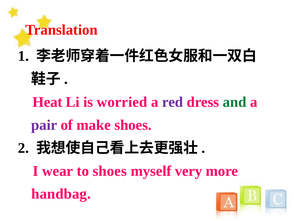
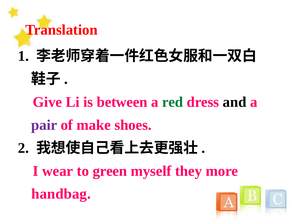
Heat: Heat -> Give (47, 102)
worried: worried -> between (122, 102)
red colour: purple -> green (173, 102)
and colour: green -> black (235, 102)
to shoes: shoes -> green (110, 171)
very: very -> they (189, 171)
